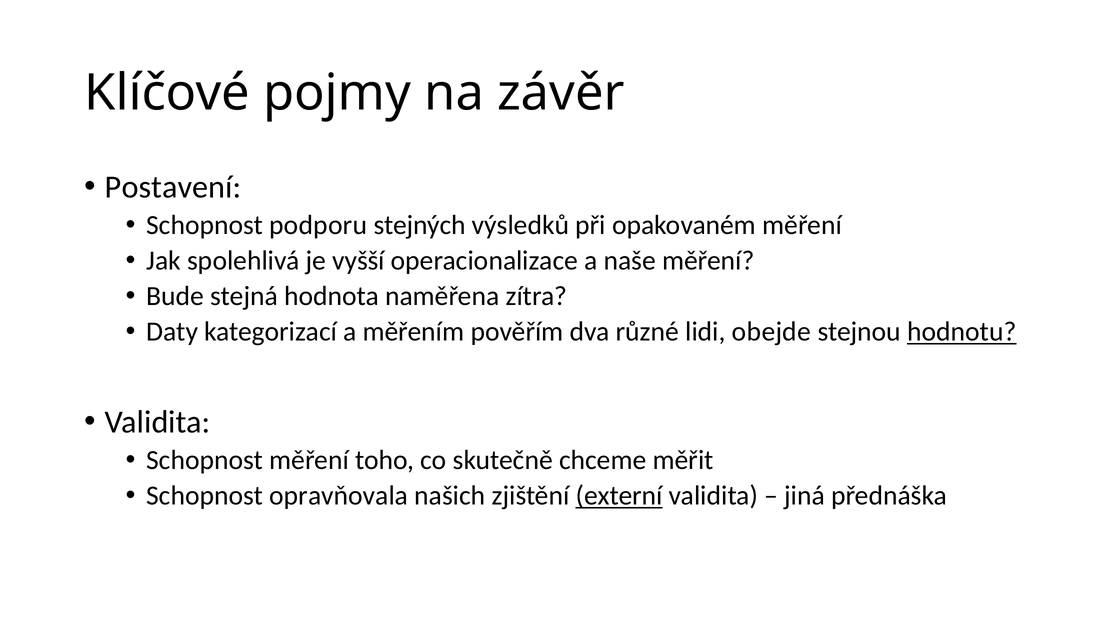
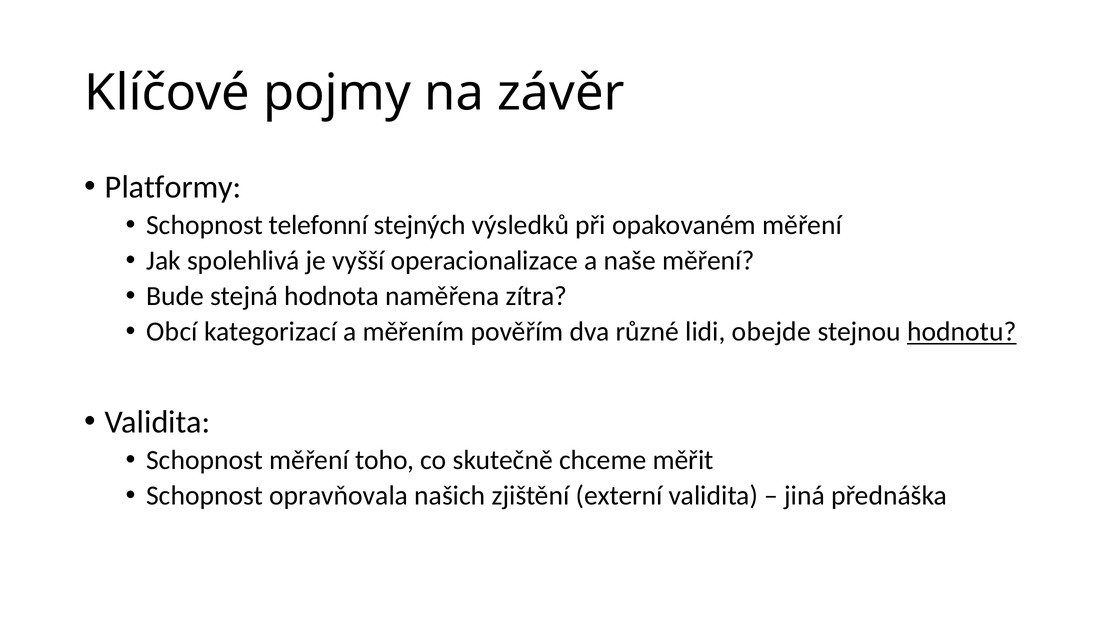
Postavení: Postavení -> Platformy (173, 187)
podporu: podporu -> telefonní (318, 225)
Daty: Daty -> Obcí (172, 332)
externí underline: present -> none (619, 495)
